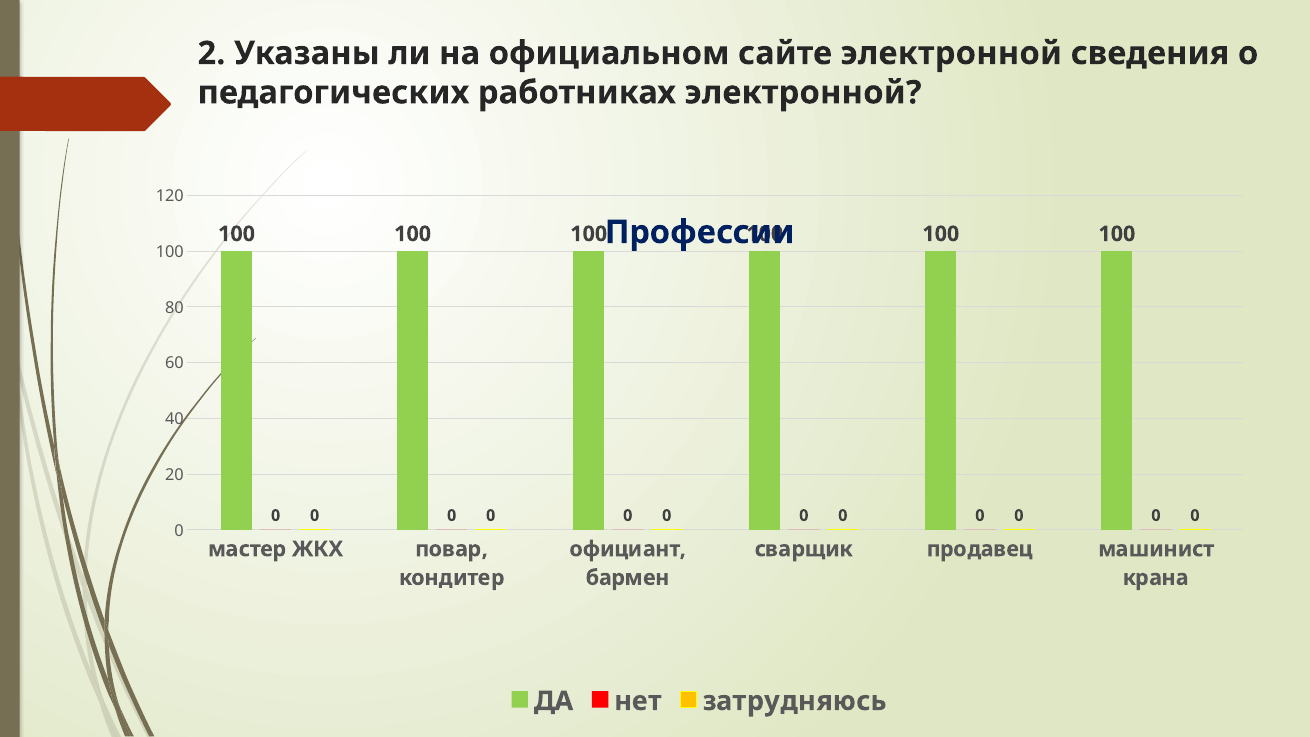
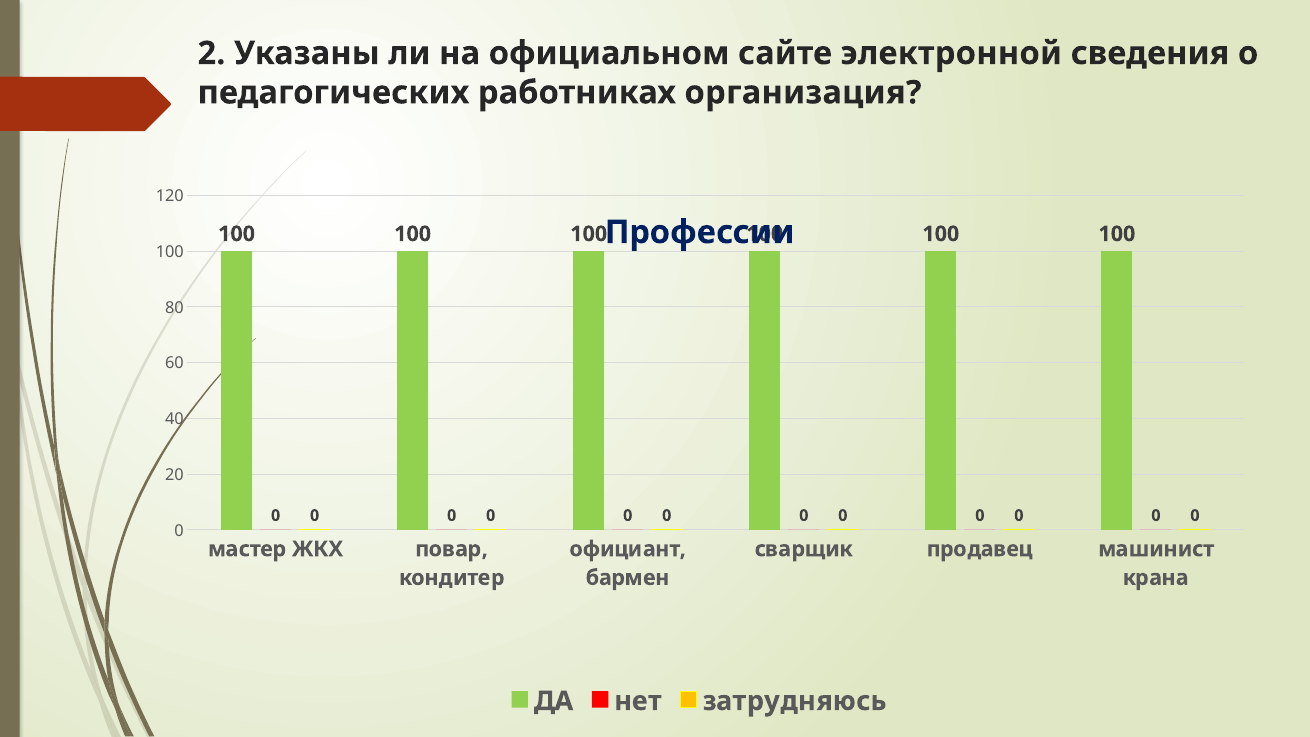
работниках электронной: электронной -> организация (803, 93)
